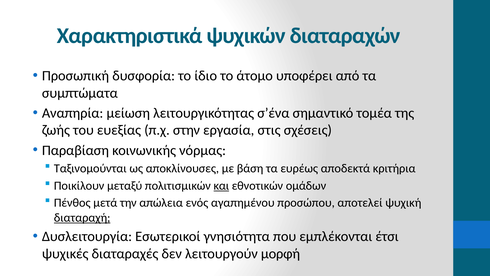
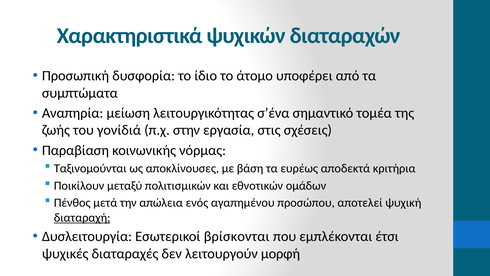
ευεξίας: ευεξίας -> γονίδιά (119, 130)
και underline: present -> none (221, 185)
γνησιότητα: γνησιότητα -> βρίσκονται (237, 236)
